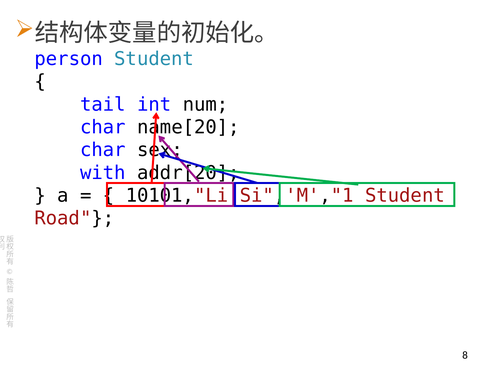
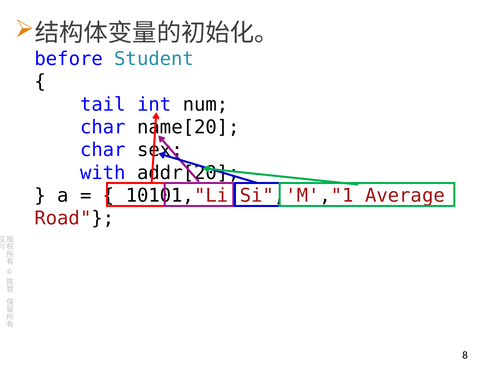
person: person -> before (69, 59)
Student: Student -> Average (405, 196)
